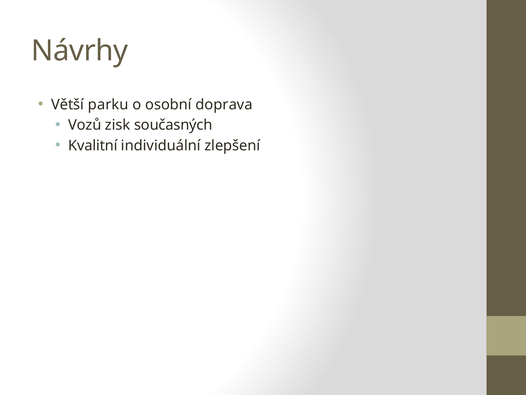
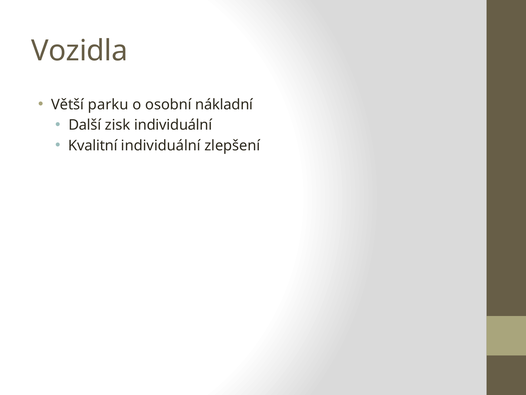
Návrhy: Návrhy -> Vozidla (80, 51)
doprava: doprava -> nákladní (224, 104)
Vozů: Vozů -> Další (85, 125)
zisk současných: současných -> individuální (173, 125)
